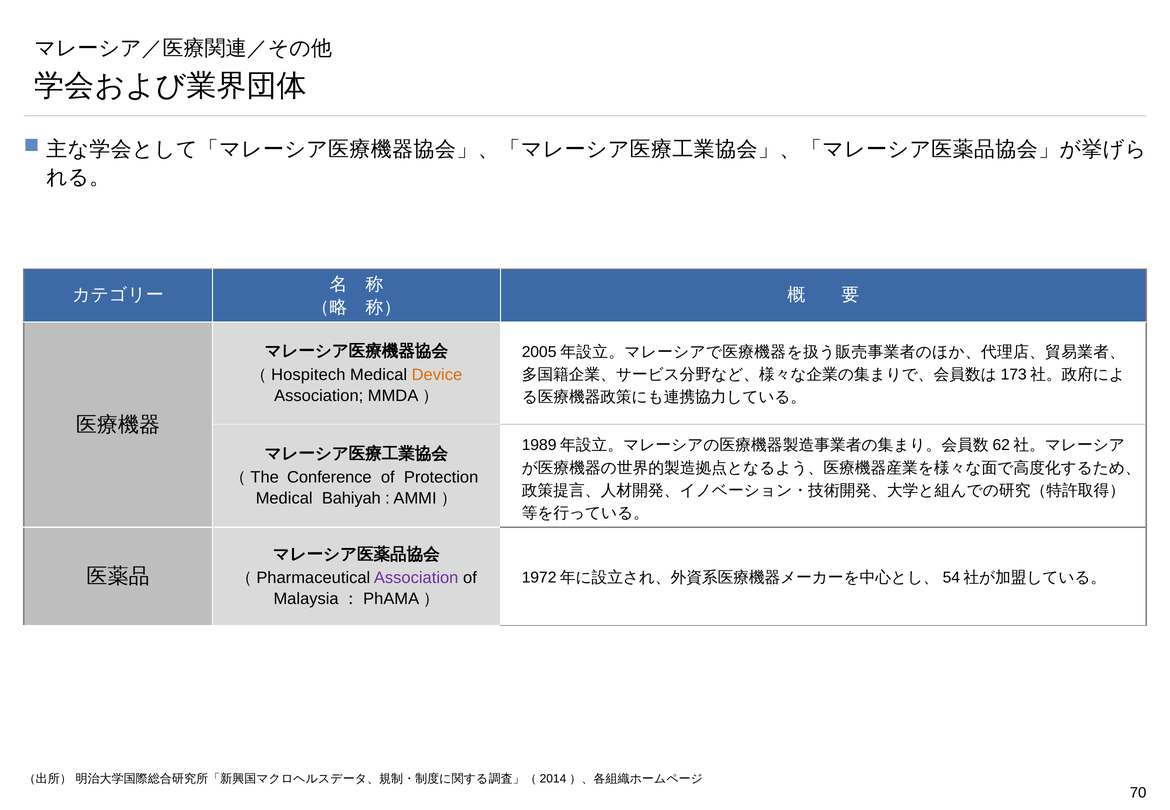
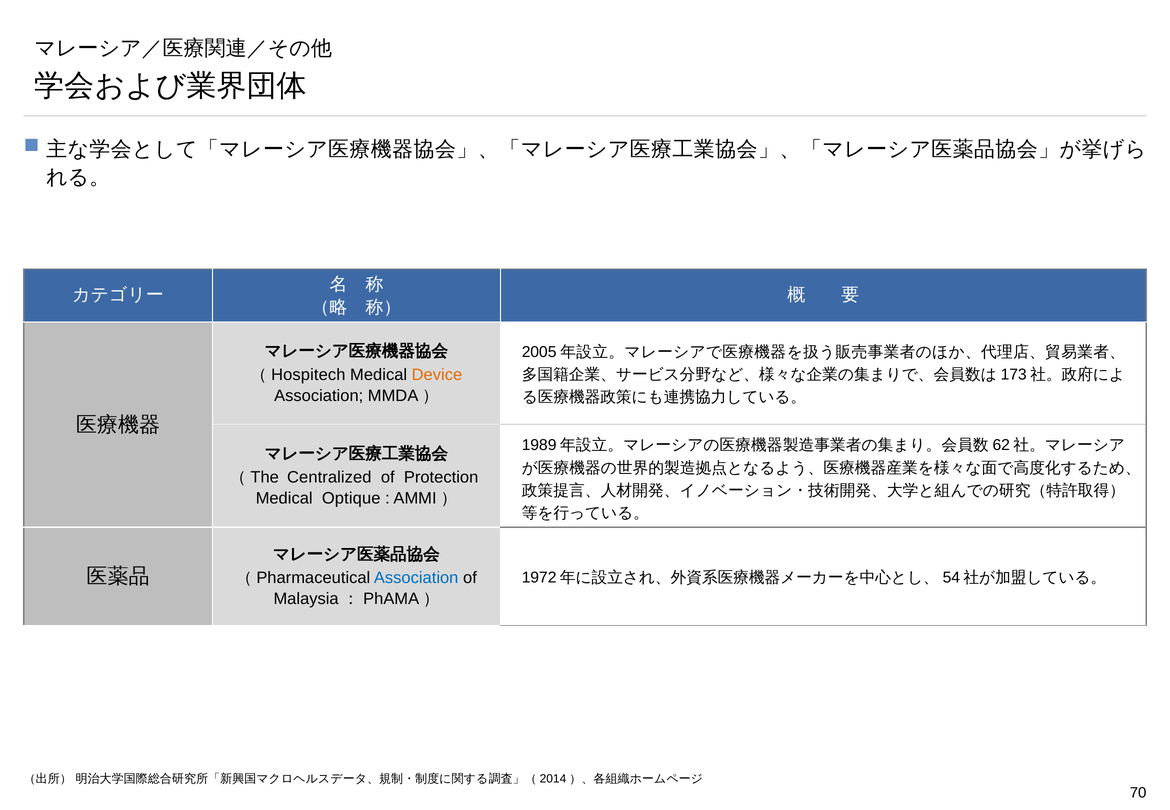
Conference: Conference -> Centralized (329, 477)
Bahiyah: Bahiyah -> Optique (351, 498)
Association colour: purple -> blue (416, 578)
